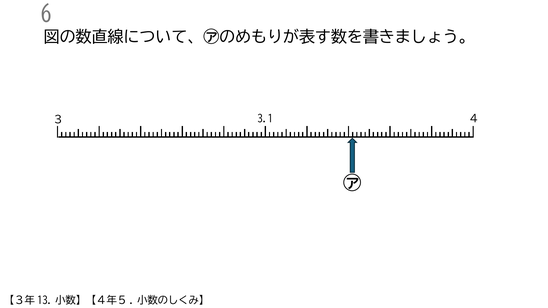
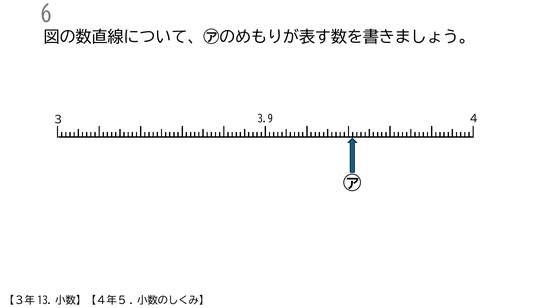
3.1: 3.1 -> 3.9 (265, 119)
